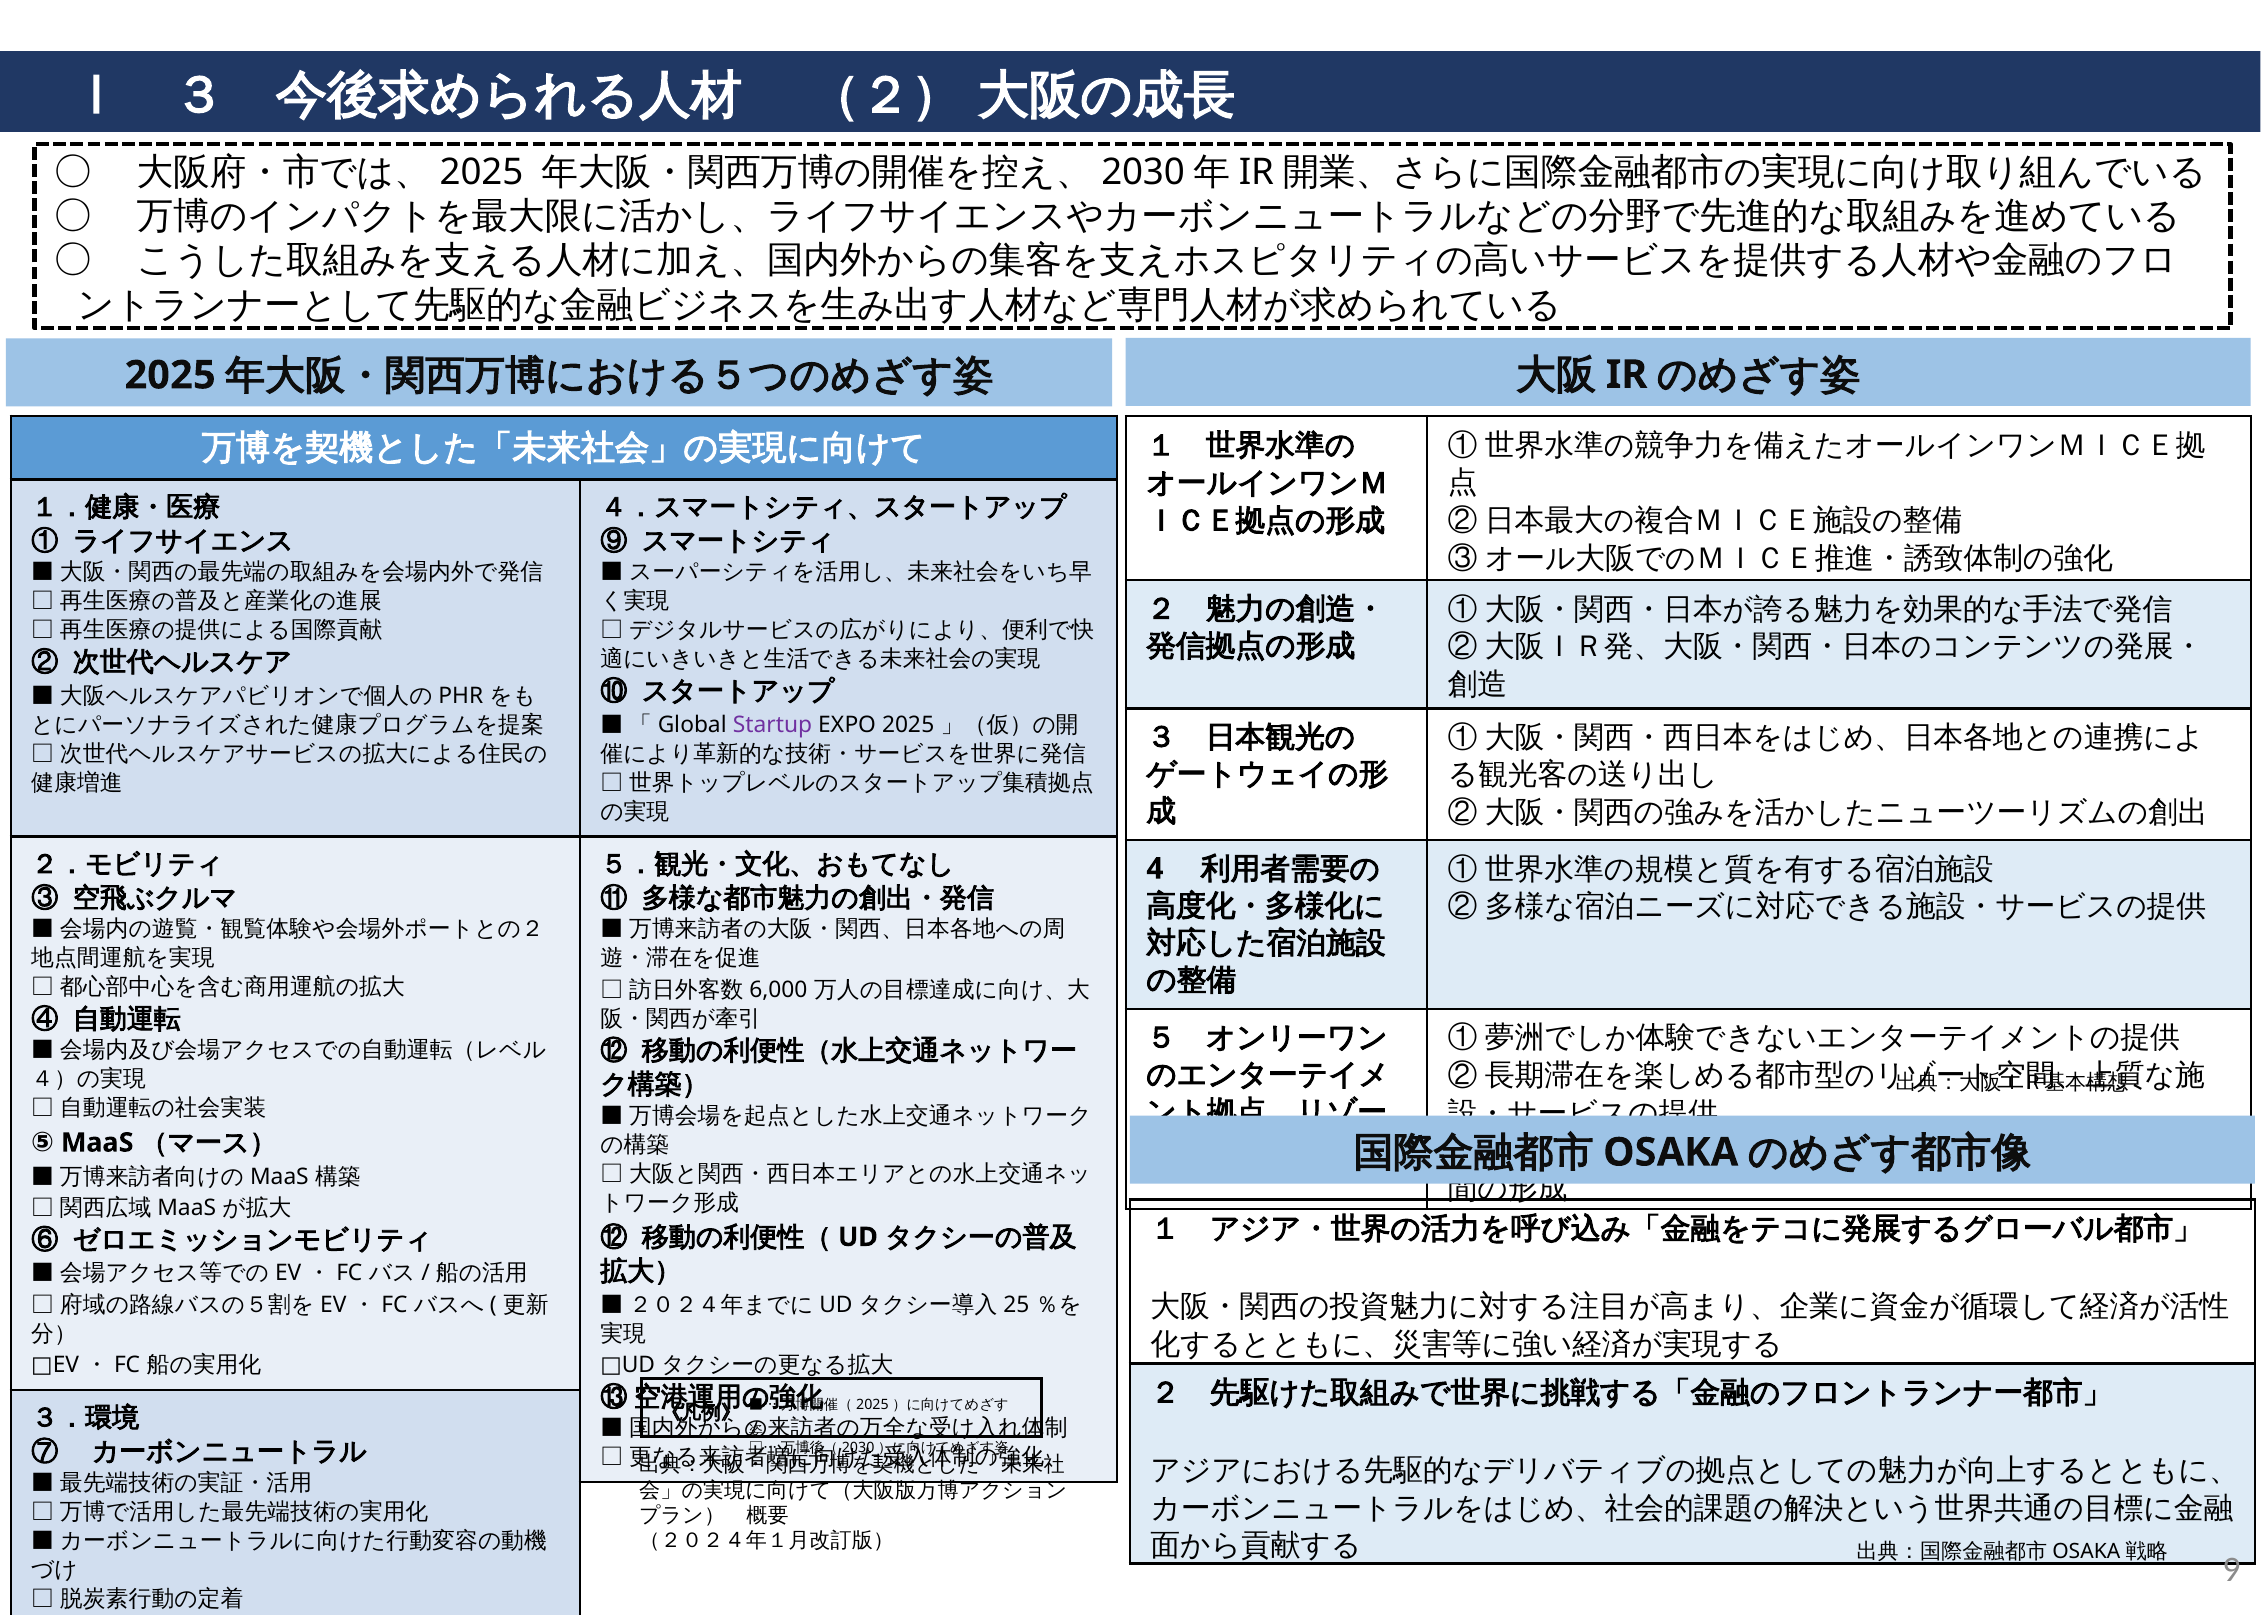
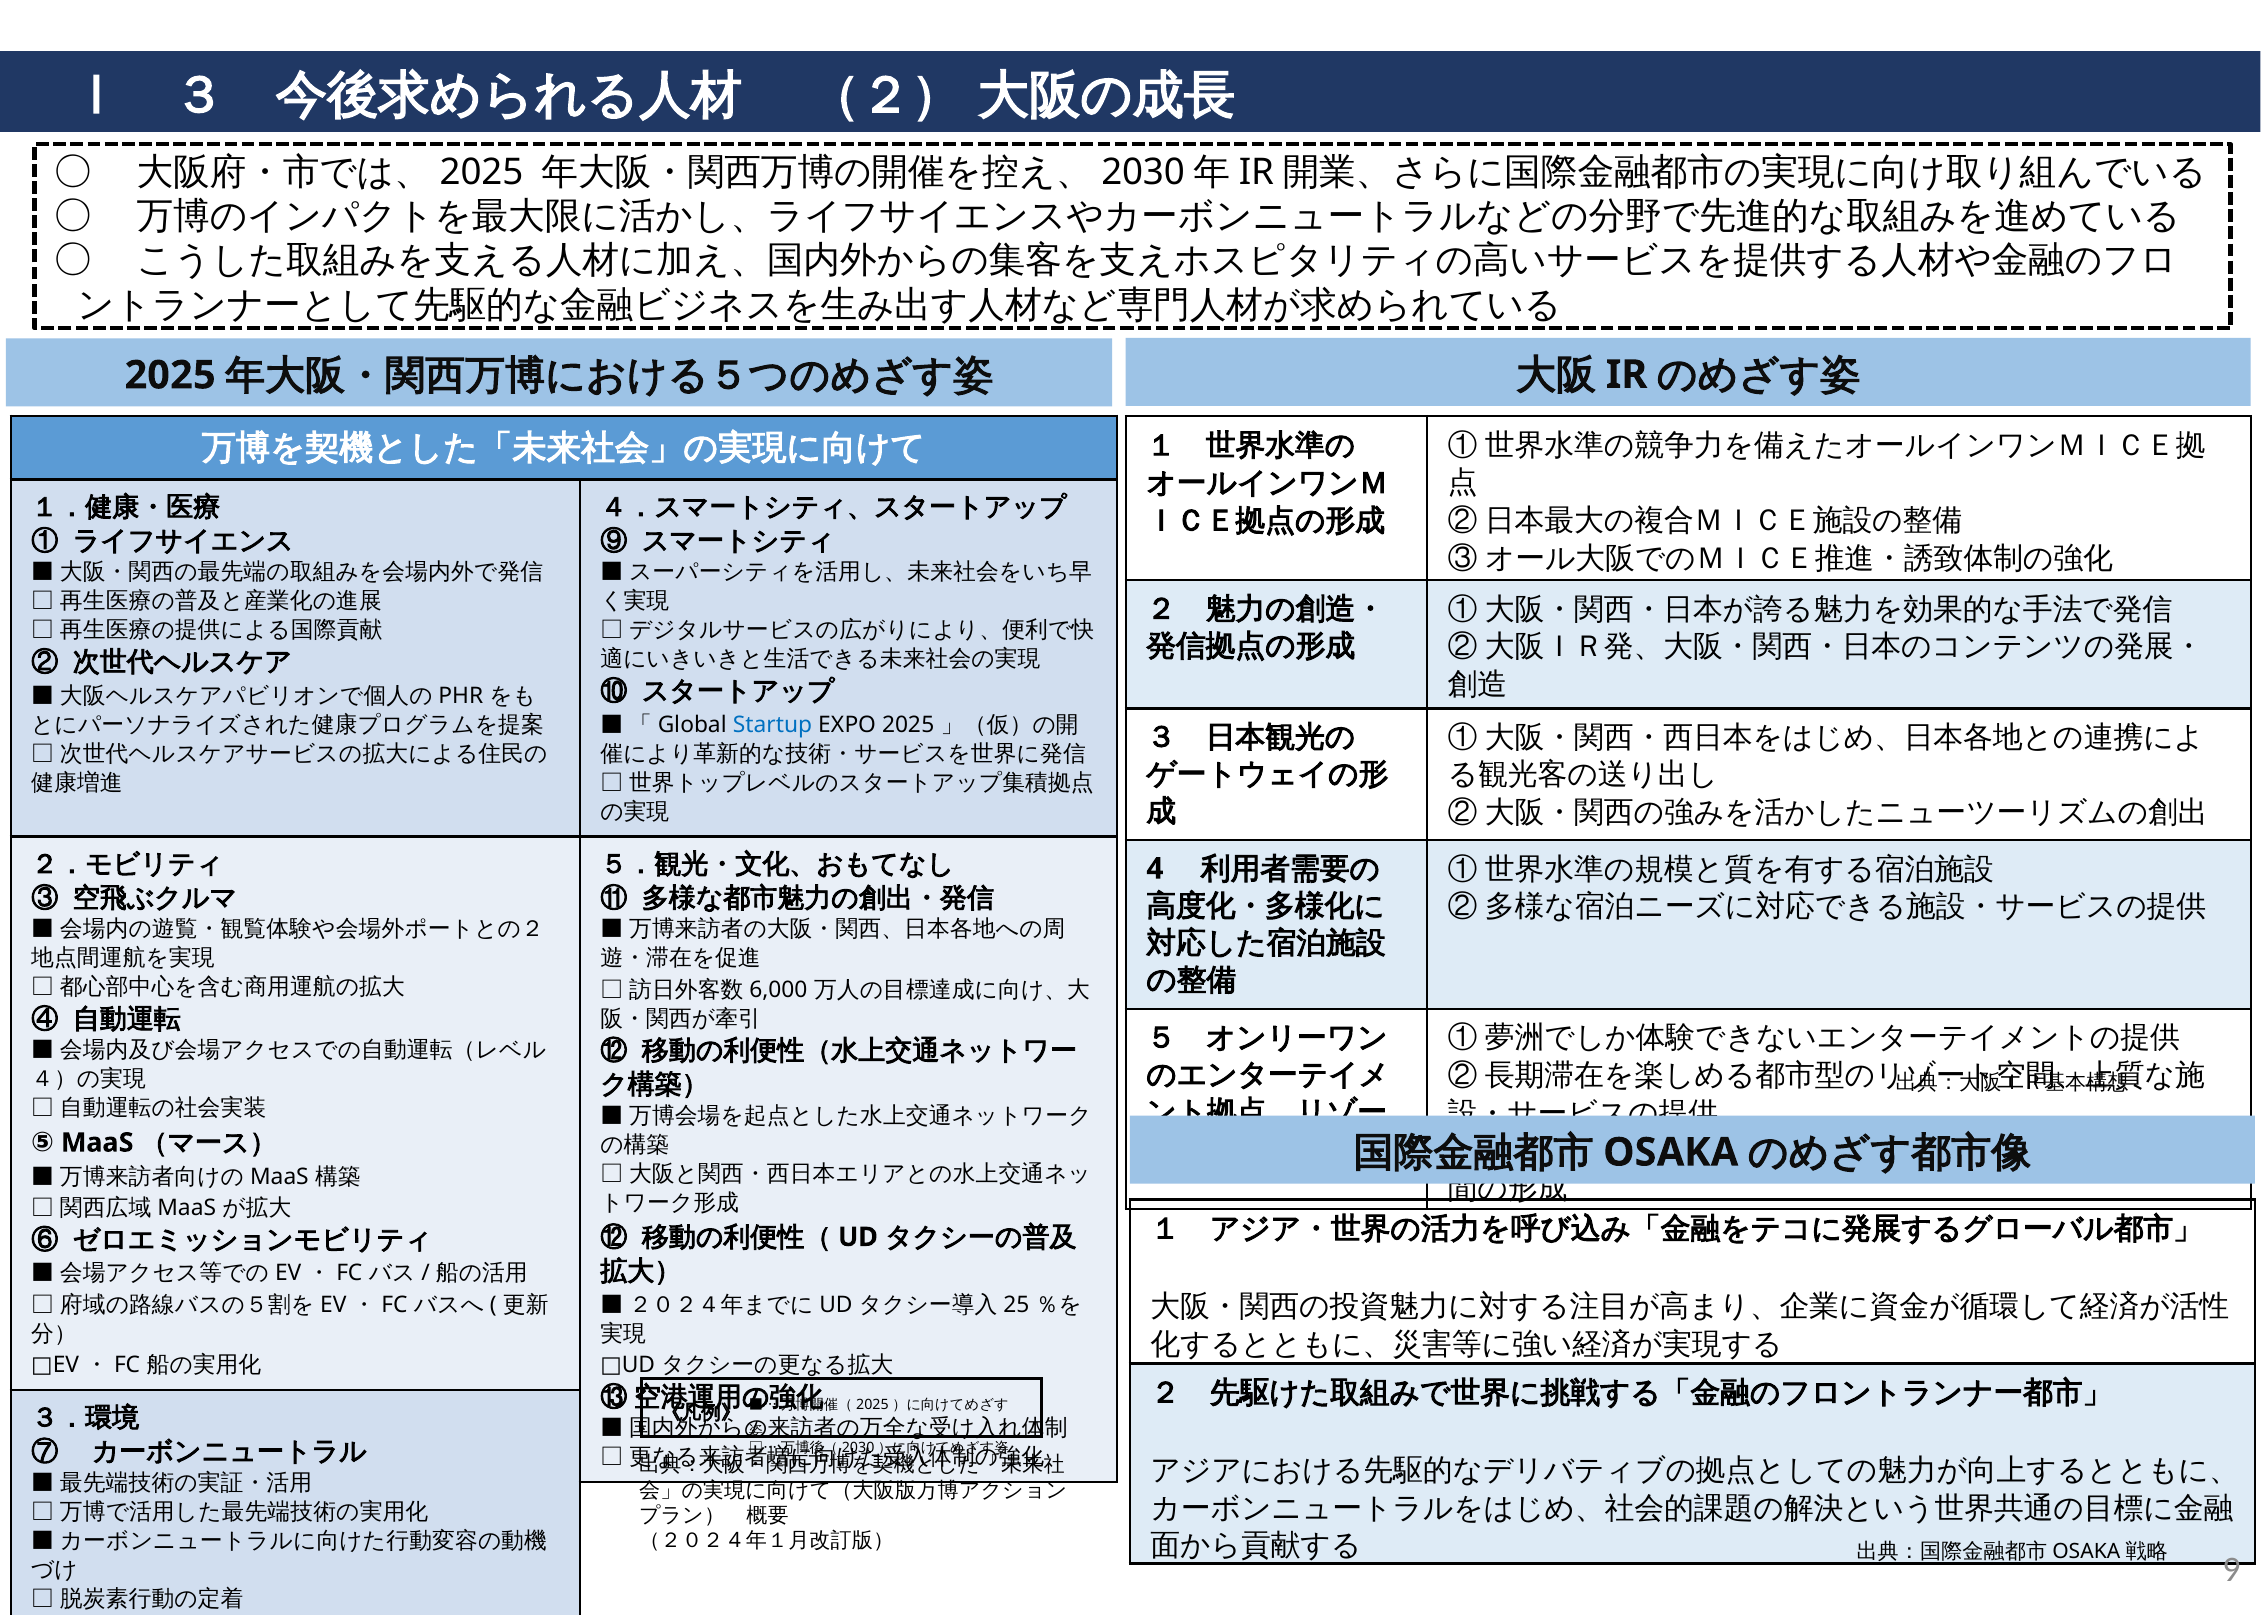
Startup colour: purple -> blue (772, 725)
